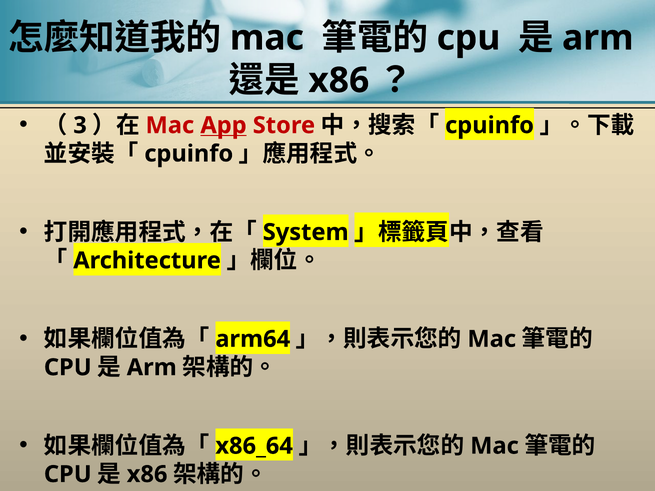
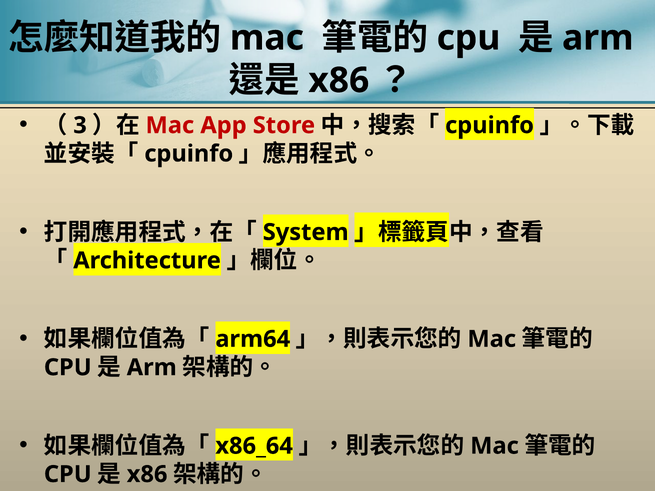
App underline: present -> none (224, 125)
